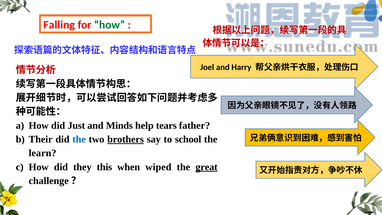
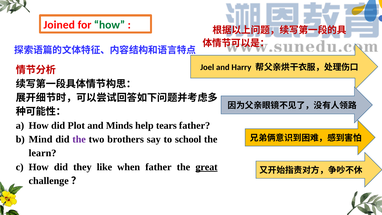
Falling: Falling -> Joined (59, 25)
Just: Just -> Plot (76, 125)
Their: Their -> Mind (41, 139)
the colour: blue -> purple (79, 139)
brothers underline: present -> none (126, 139)
this: this -> like (104, 167)
when wiped: wiped -> father (158, 167)
